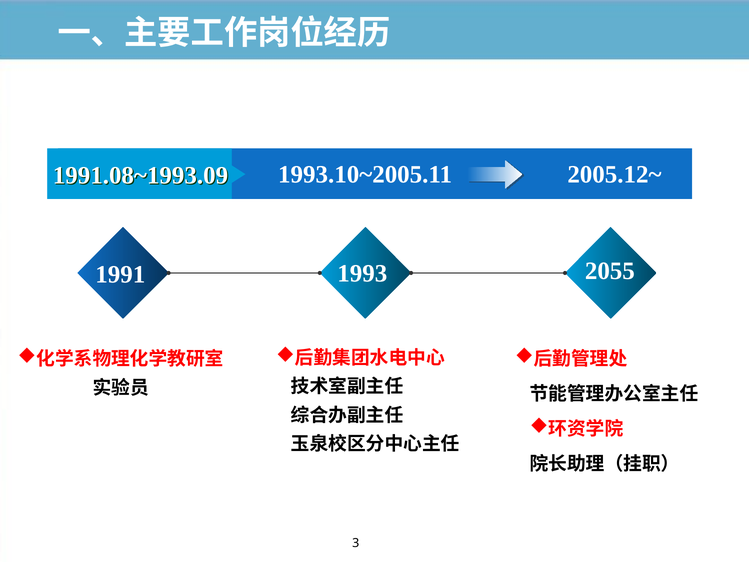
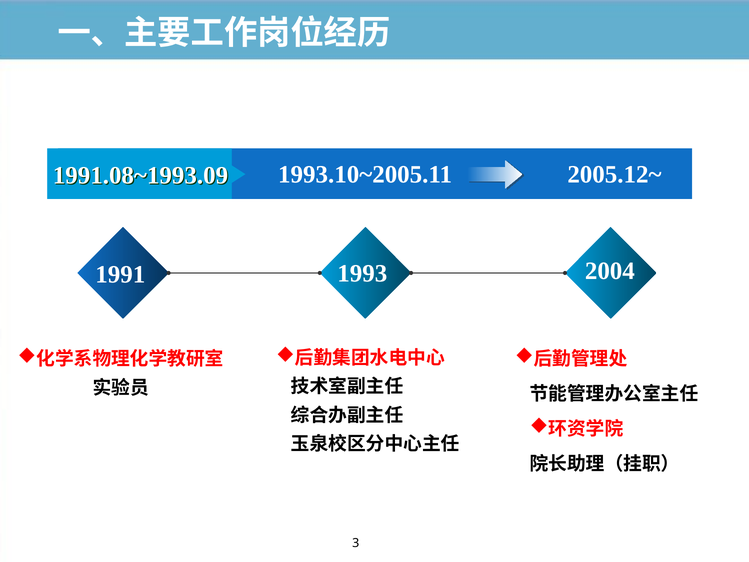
2055: 2055 -> 2004 (610, 271)
